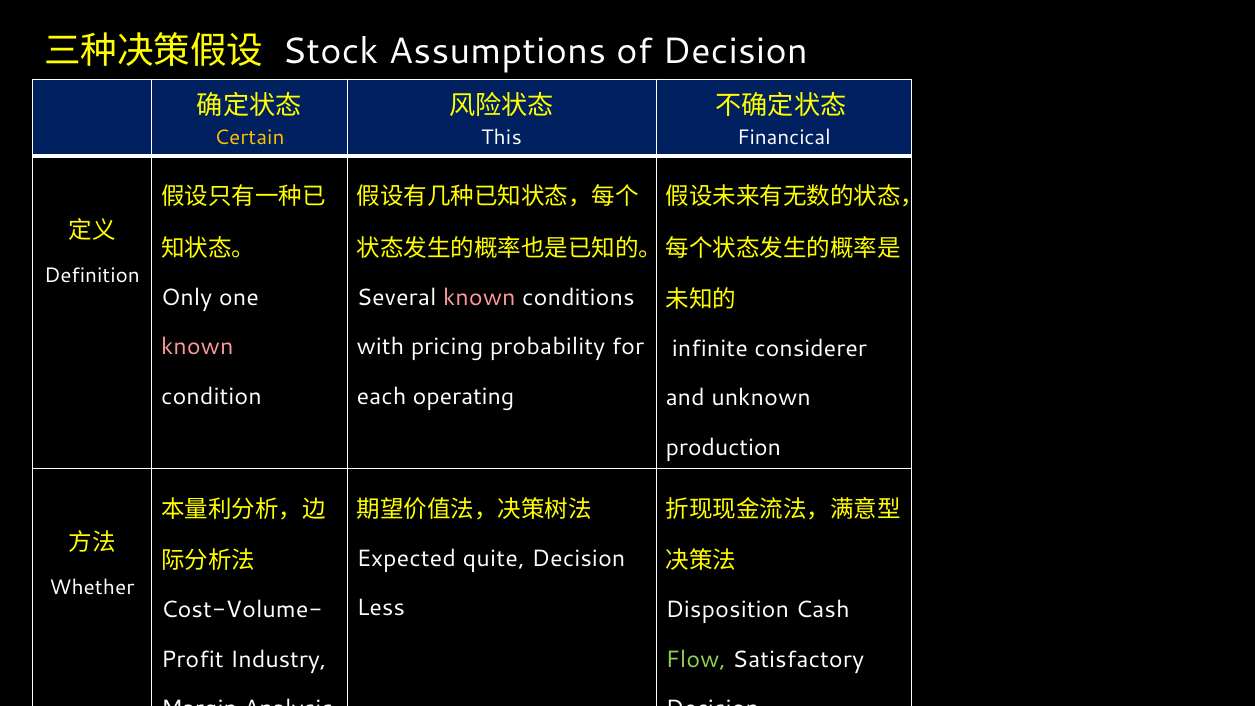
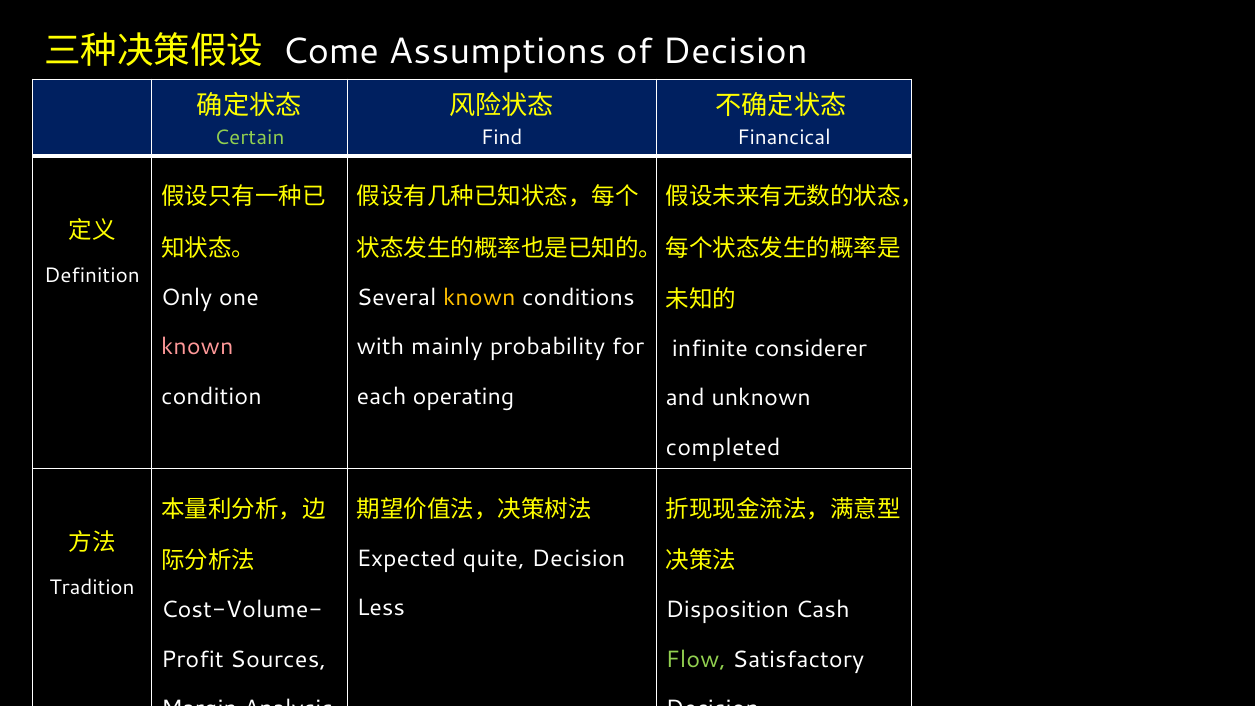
Stock: Stock -> Come (331, 52)
Certain colour: yellow -> light green (249, 138)
This: This -> Find (502, 138)
known colour: pink -> yellow (479, 297)
pricing: pricing -> mainly (447, 347)
production: production -> completed (723, 448)
Whether: Whether -> Tradition (92, 588)
Industry: Industry -> Sources (278, 659)
